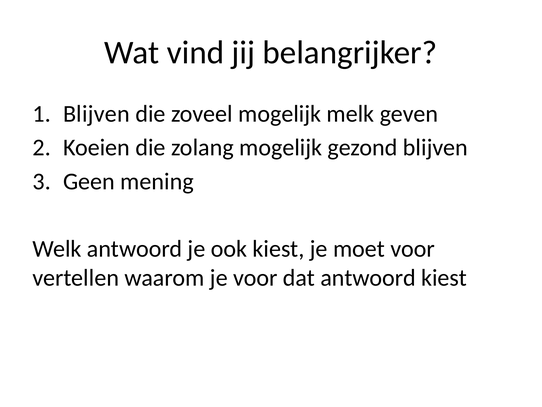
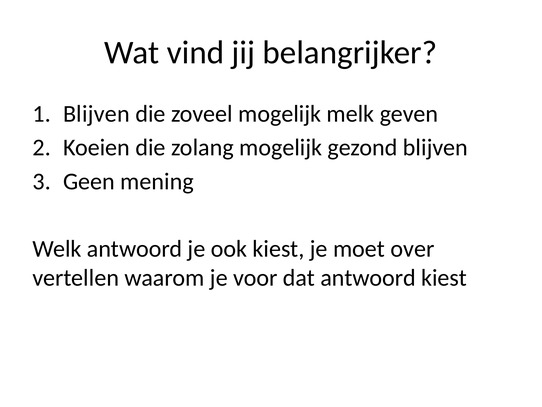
moet voor: voor -> over (412, 249)
